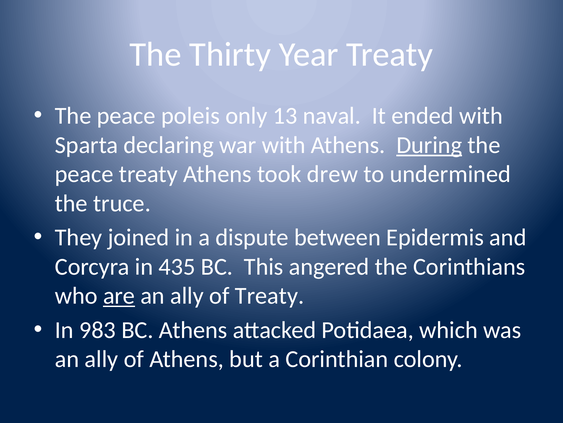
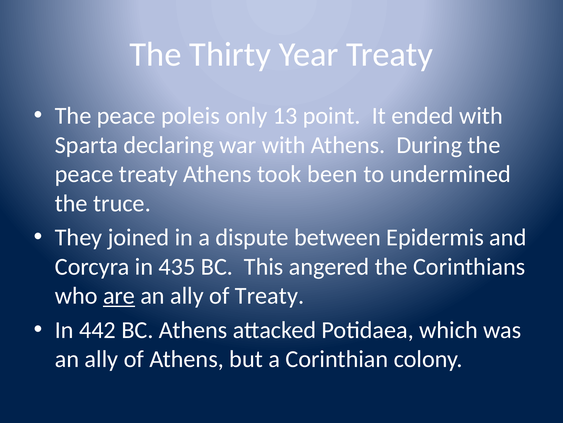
naval: naval -> point (332, 116)
During underline: present -> none (429, 145)
drew: drew -> been (332, 174)
983: 983 -> 442 (98, 329)
